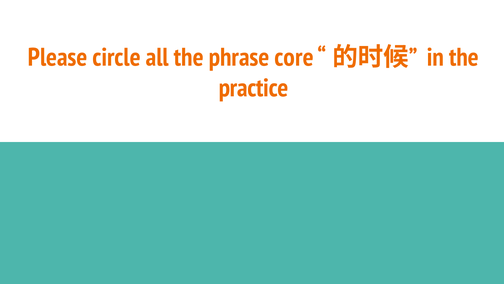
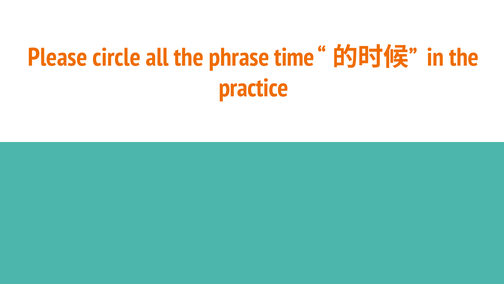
core: core -> time (294, 57)
